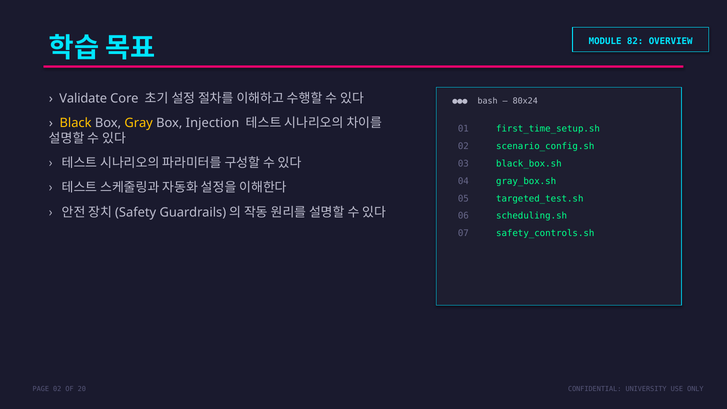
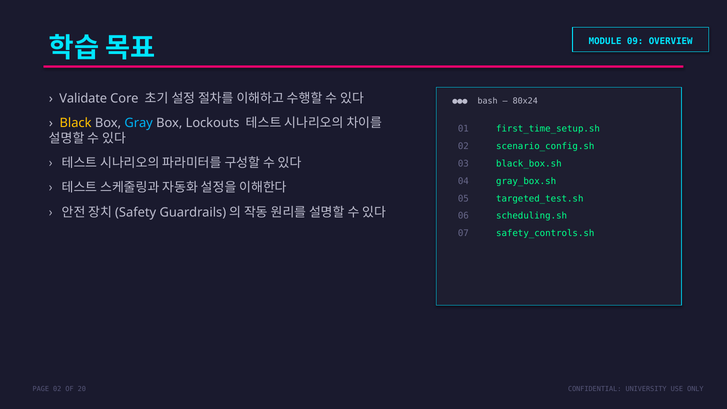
82: 82 -> 09 (635, 41)
Gray colour: yellow -> light blue (139, 123)
Injection: Injection -> Lockouts (213, 123)
